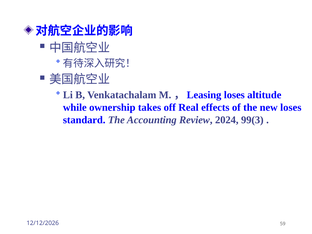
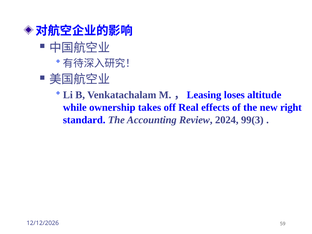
new loses: loses -> right (291, 107)
